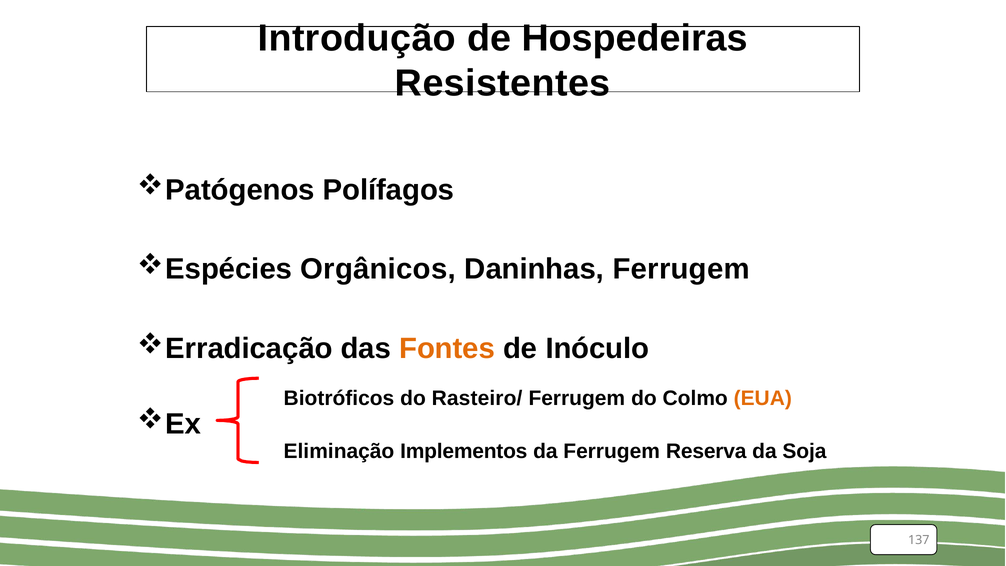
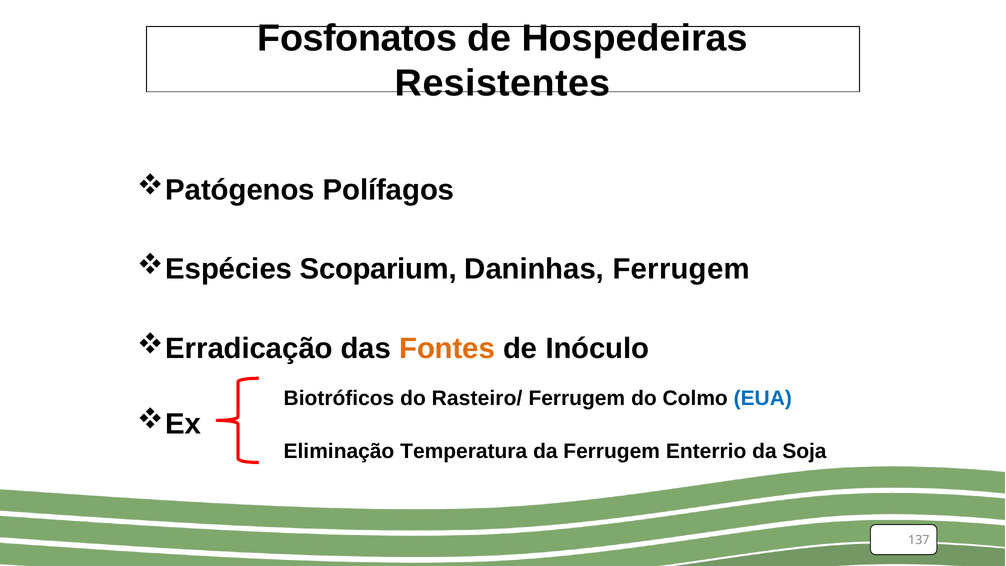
Introdução: Introdução -> Fosfonatos (357, 38)
Orgânicos: Orgânicos -> Scoparium (378, 269)
EUA colour: orange -> blue (763, 398)
Implementos: Implementos -> Temperatura (464, 451)
Reserva: Reserva -> Enterrio (706, 451)
